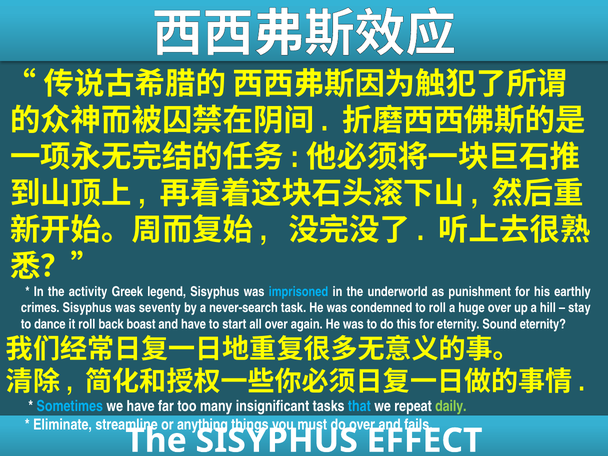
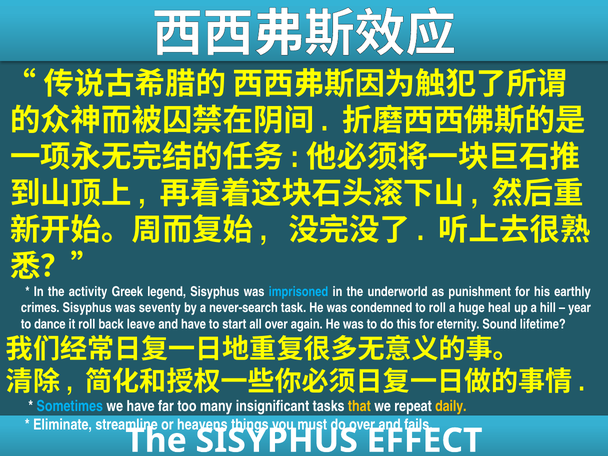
huge over: over -> heal (499, 308)
stay: stay -> year (579, 308)
boast: boast -> leave (141, 324)
Sound eternity: eternity -> lifetime (543, 324)
that colour: light blue -> yellow (359, 406)
daily colour: light green -> yellow (451, 406)
anything: anything -> heavens (202, 425)
